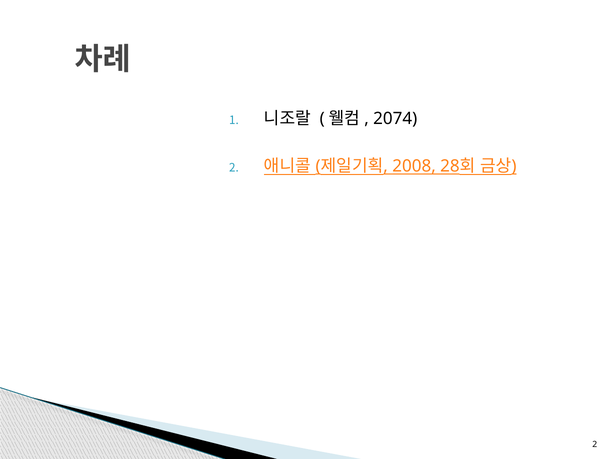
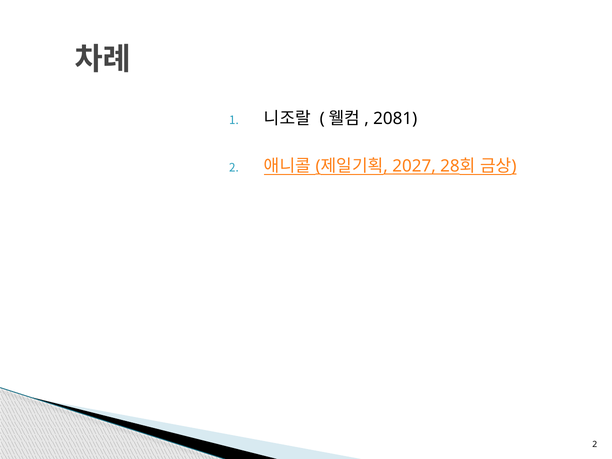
2074: 2074 -> 2081 (395, 119)
2008: 2008 -> 2027 (414, 166)
